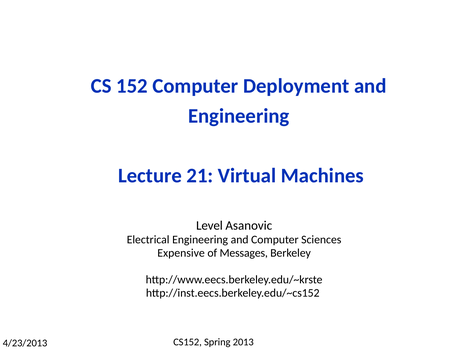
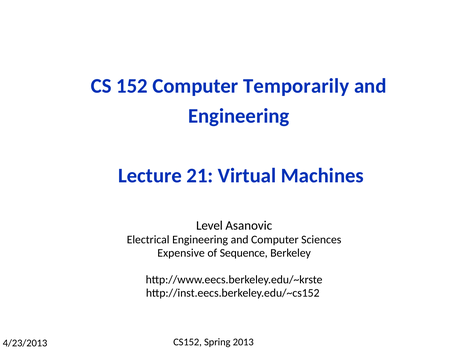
Deployment: Deployment -> Temporarily (296, 86)
Messages: Messages -> Sequence (244, 253)
